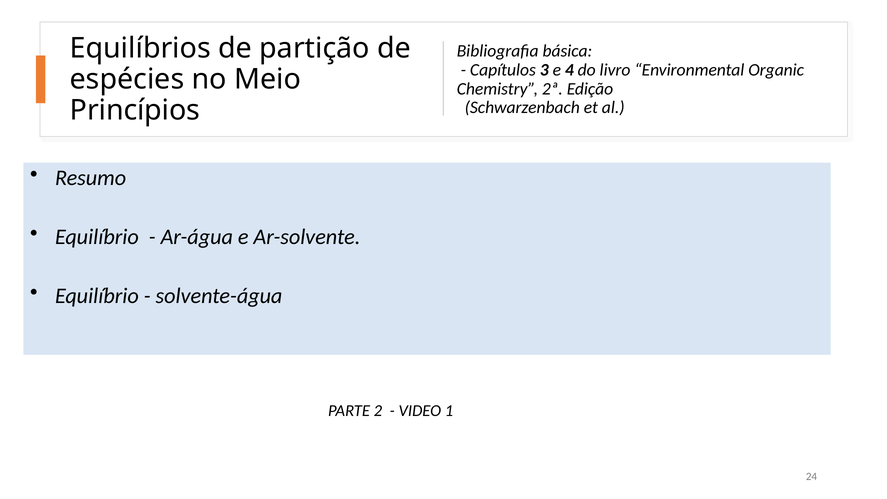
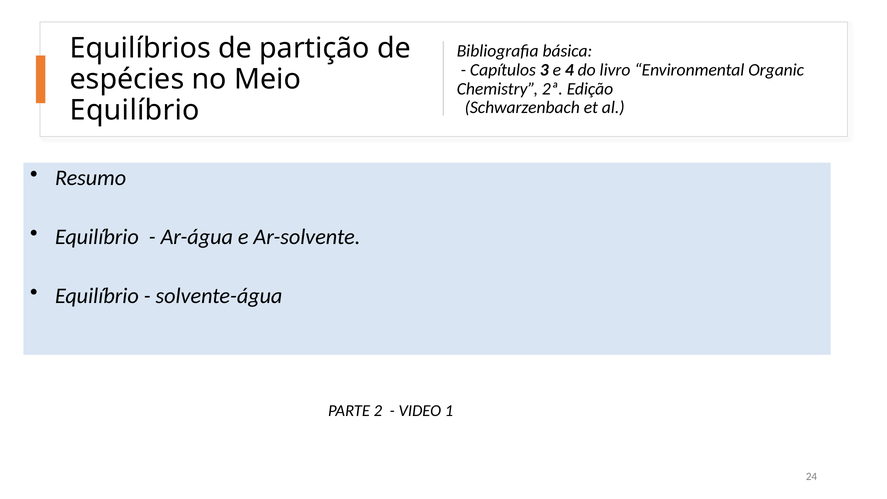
Princípios: Princípios -> Equilíbrio (135, 110)
